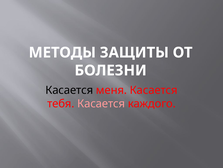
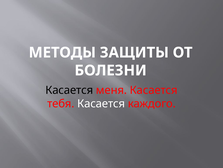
Касается colour: pink -> white (101, 103)
